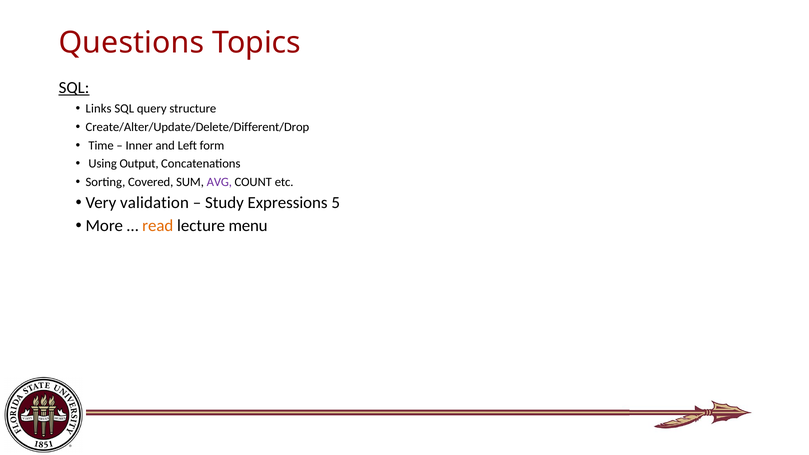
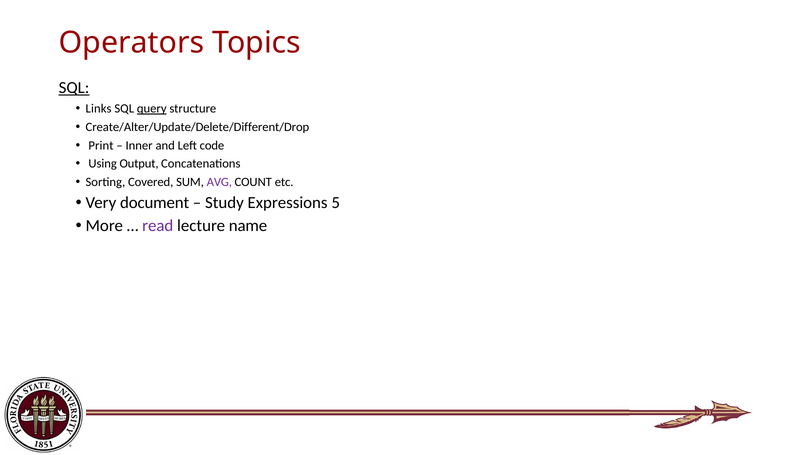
Questions: Questions -> Operators (132, 43)
query underline: none -> present (152, 109)
Time: Time -> Print (101, 145)
form: form -> code (212, 145)
validation: validation -> document (155, 203)
read colour: orange -> purple (158, 226)
menu: menu -> name (248, 226)
